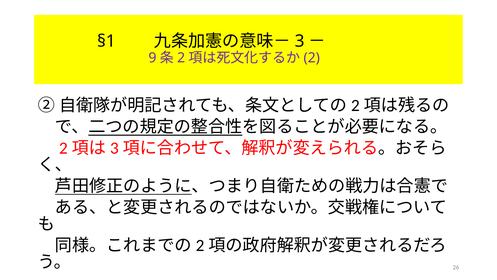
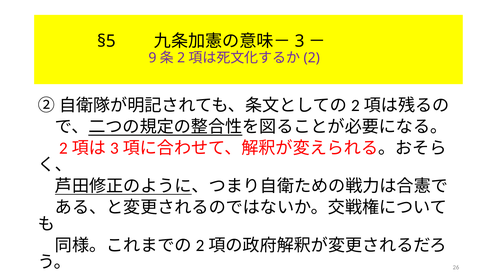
§1: §1 -> §5 (106, 41)
